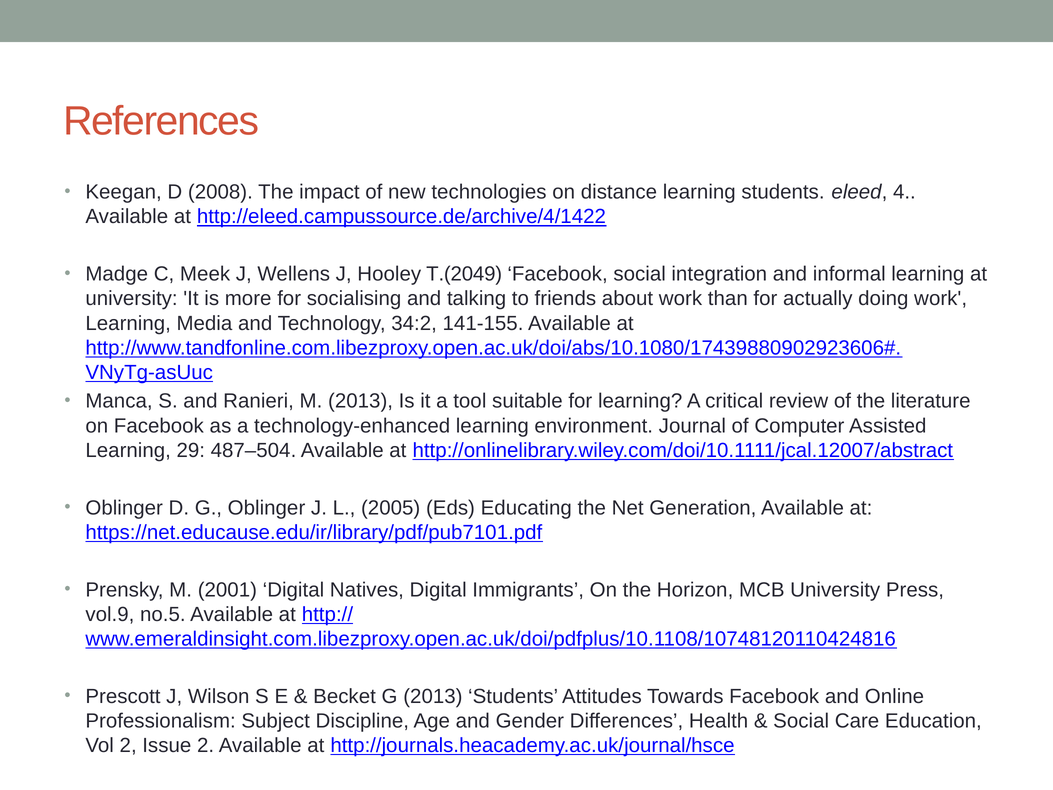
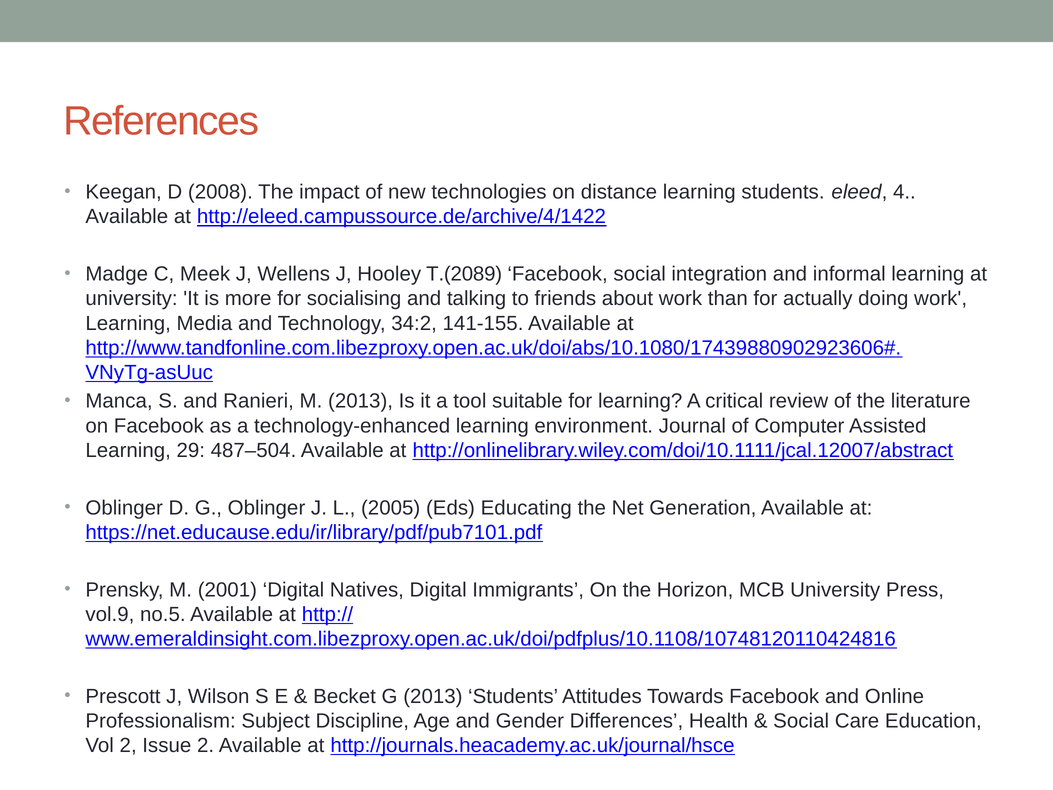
T.(2049: T.(2049 -> T.(2089 (464, 274)
